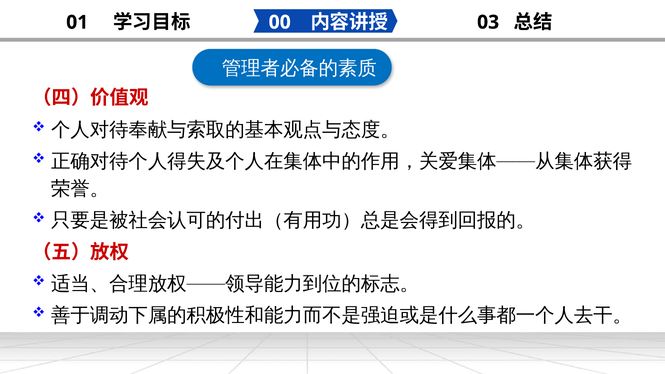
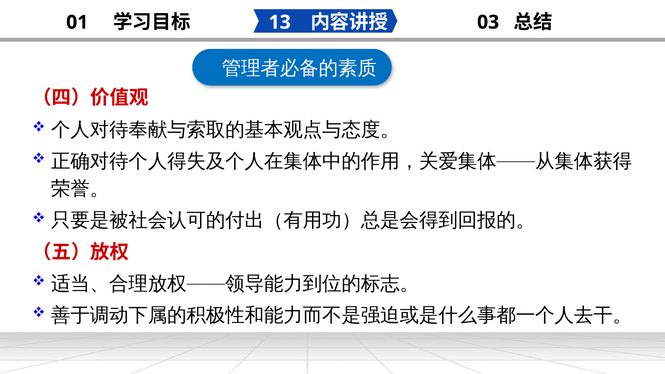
00: 00 -> 13 (280, 22)
